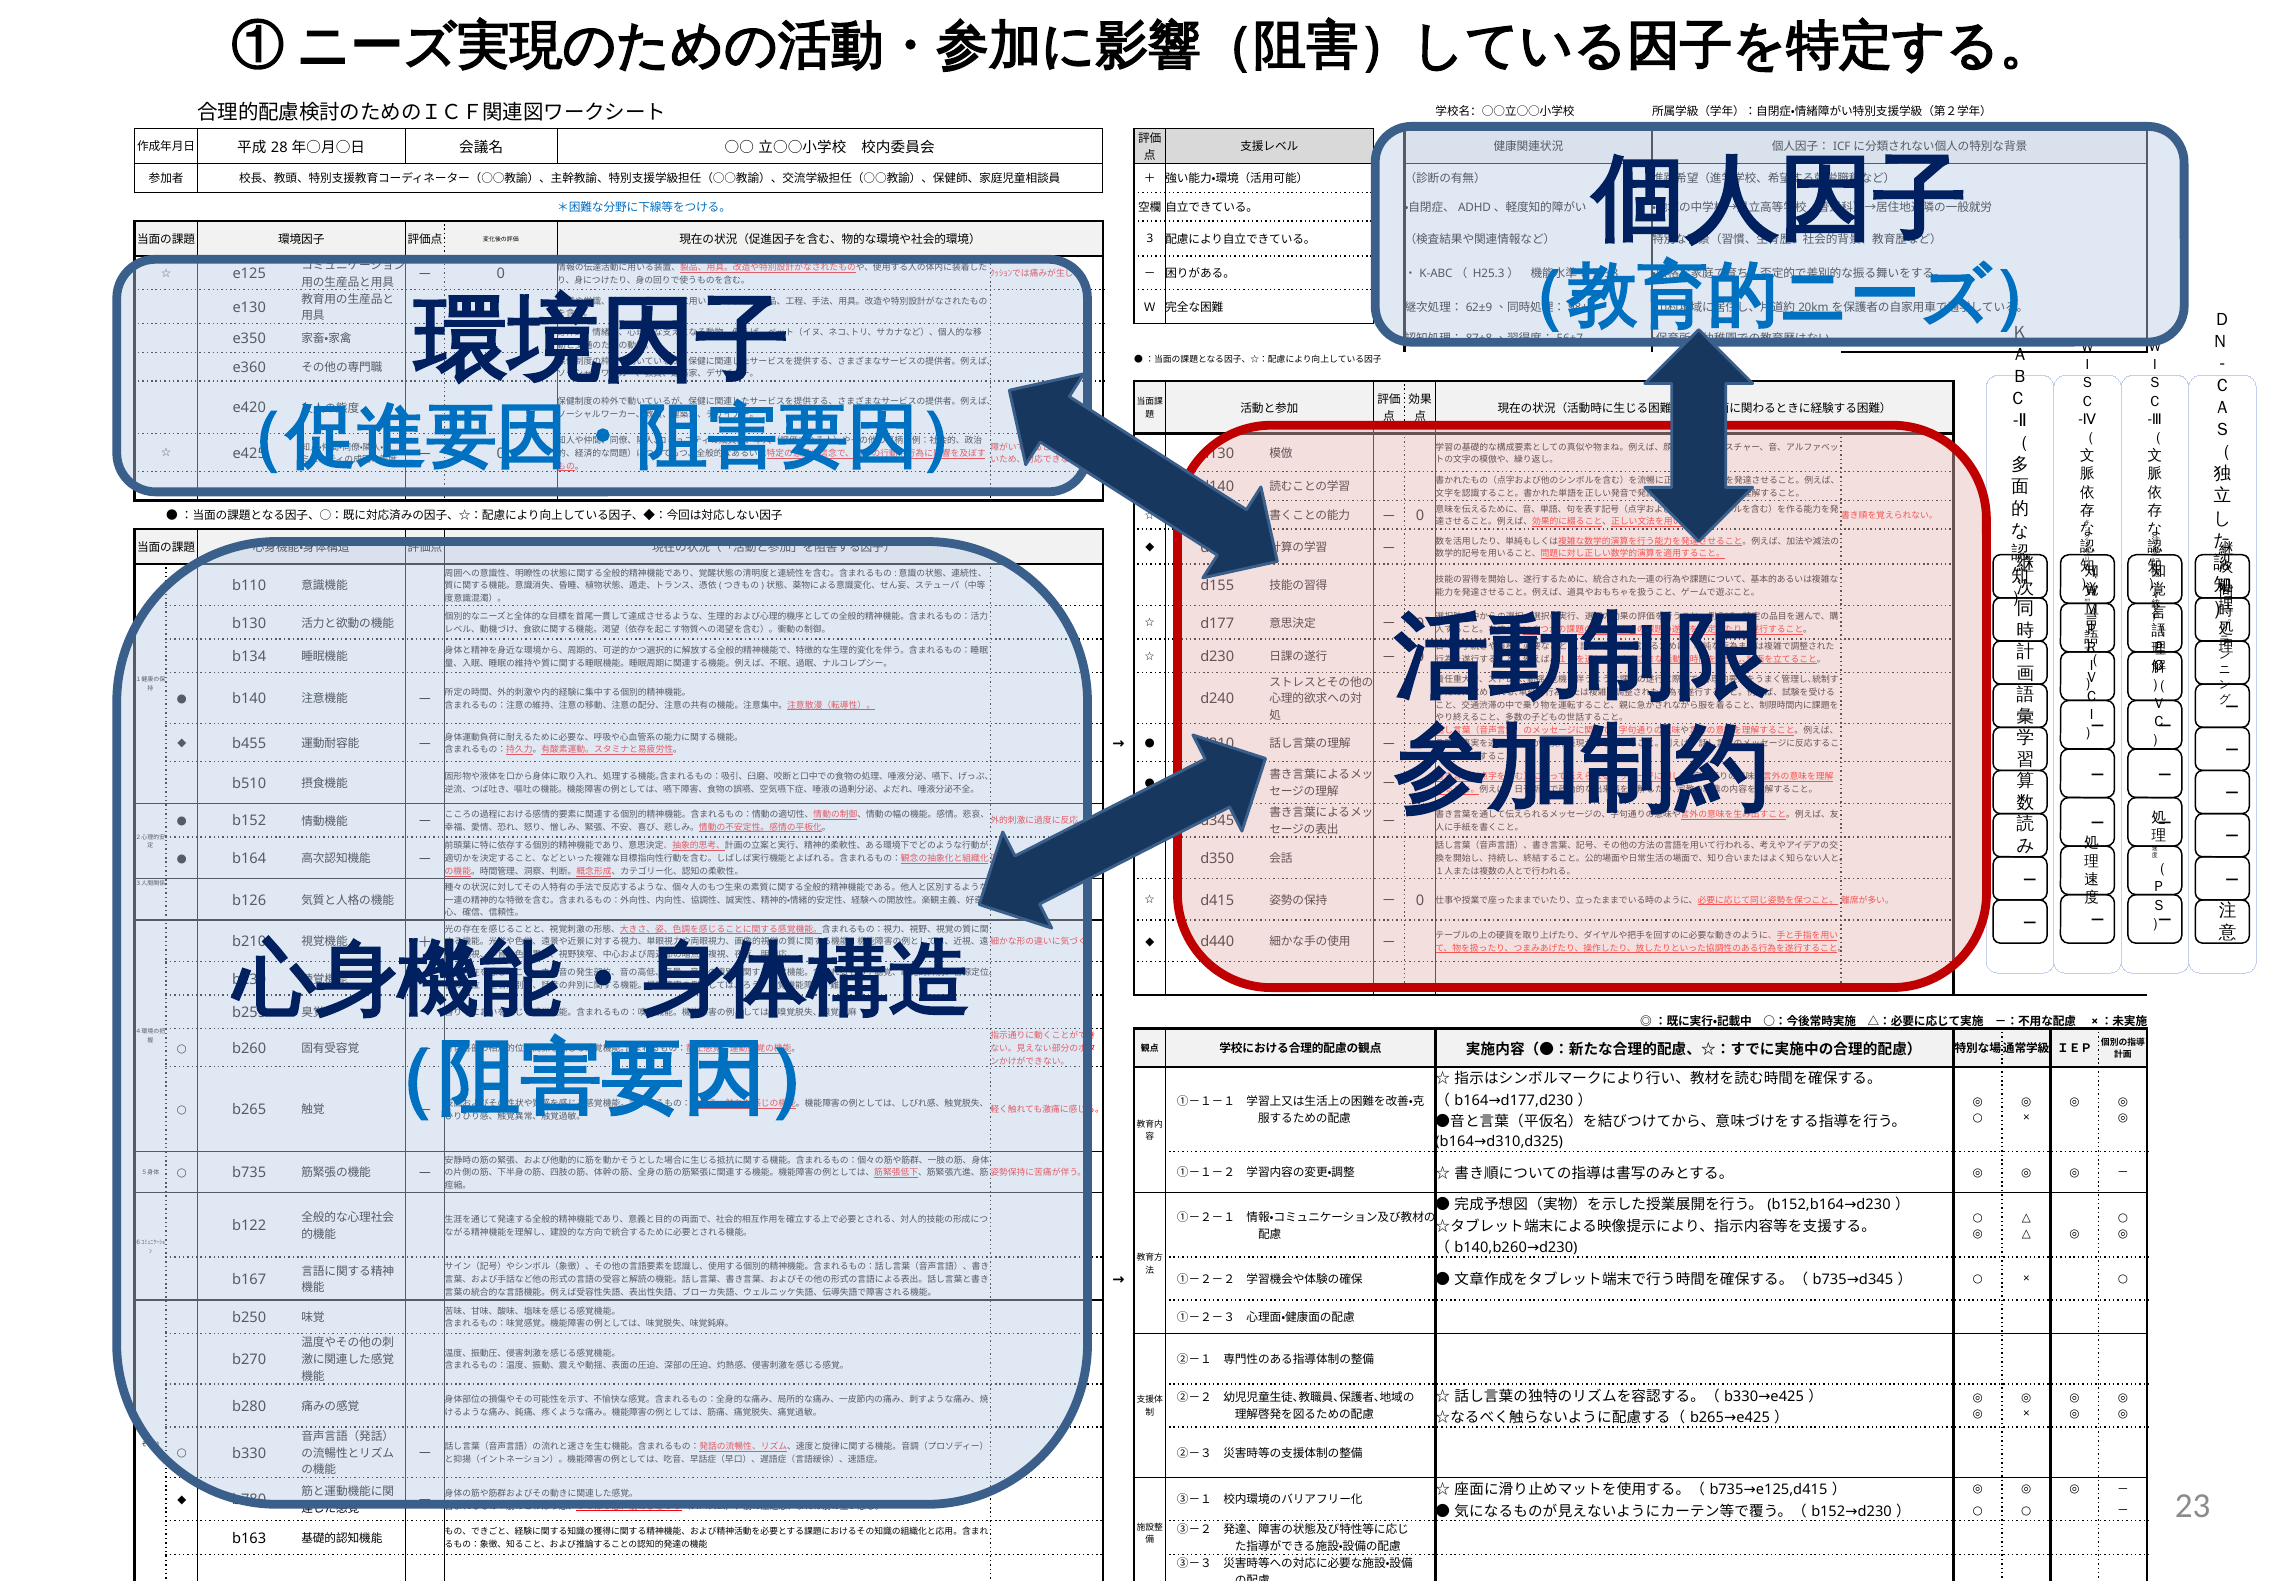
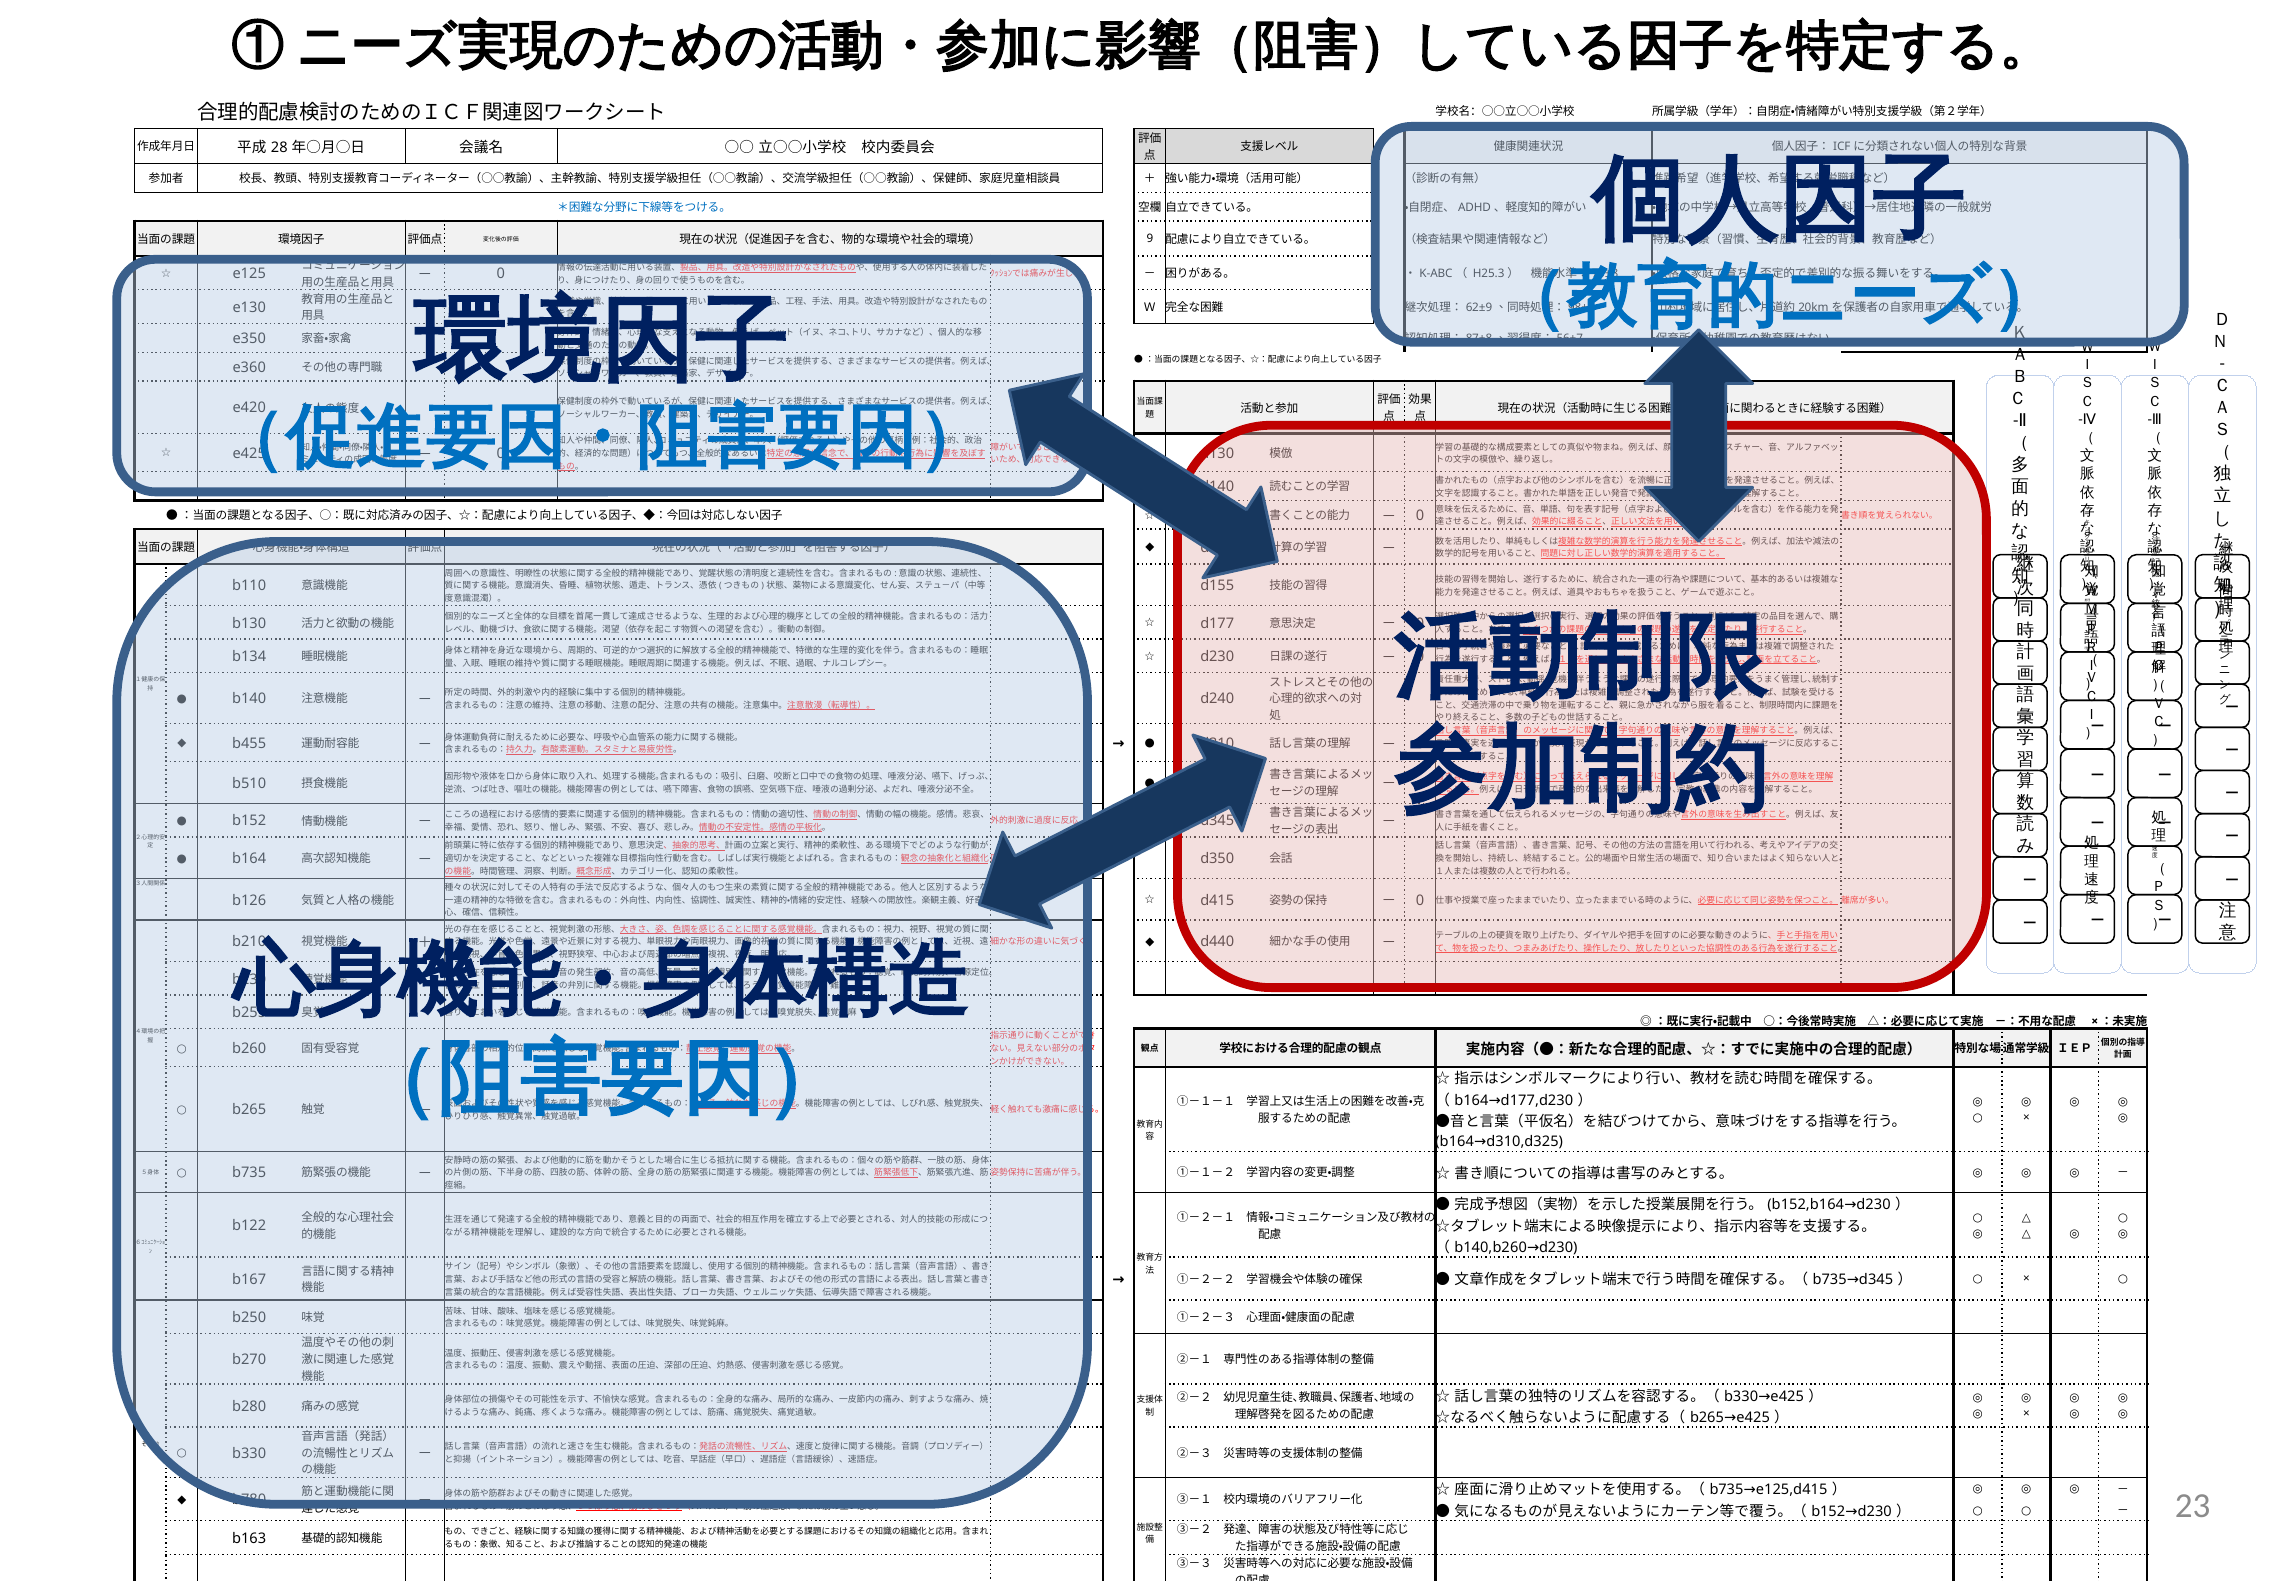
3: 3 -> 9 (1150, 239)
